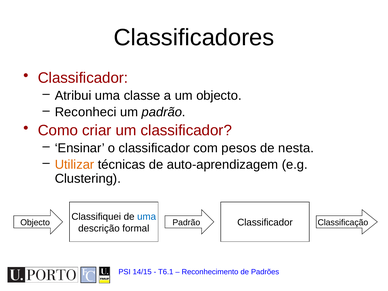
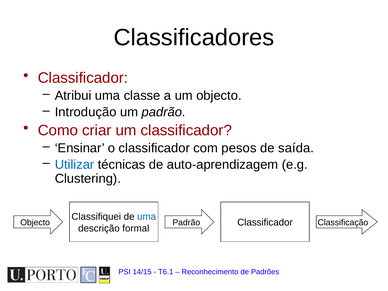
Reconheci: Reconheci -> Introdução (86, 112)
nesta: nesta -> saída (296, 148)
Utilizar colour: orange -> blue (75, 165)
